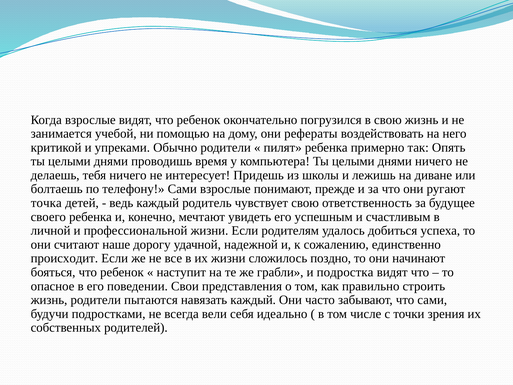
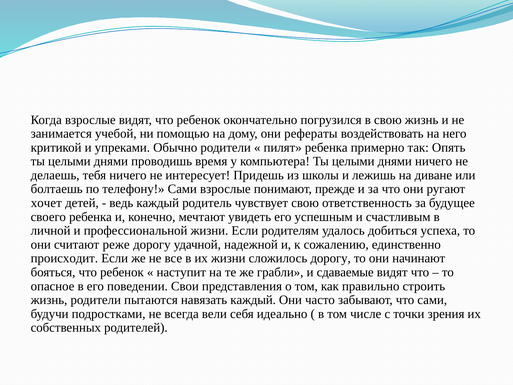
точка: точка -> хочет (46, 203)
наше: наше -> реже (116, 244)
сложилось поздно: поздно -> дорогу (331, 258)
подростка: подростка -> сдаваемые (345, 272)
